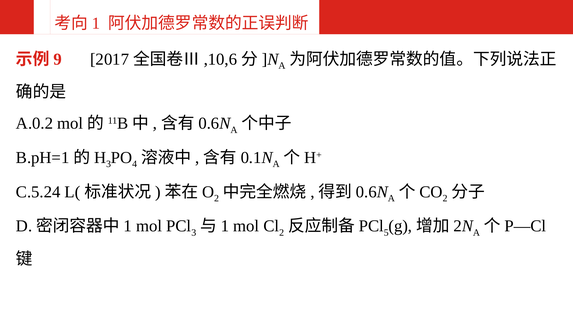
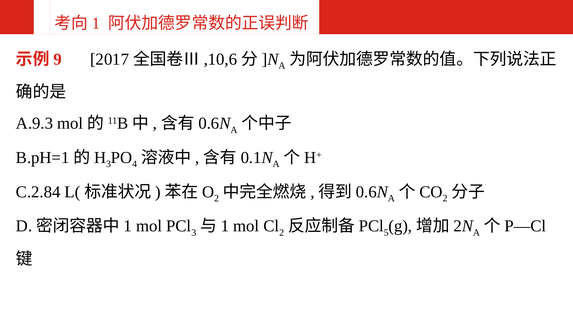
A.0.2: A.0.2 -> A.9.3 (35, 124)
C.5.24: C.5.24 -> C.2.84 (38, 192)
